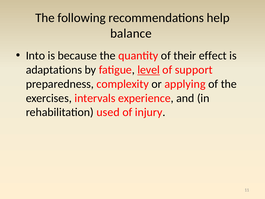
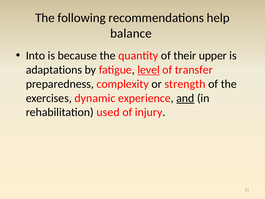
effect: effect -> upper (213, 56)
support: support -> transfer (194, 70)
applying: applying -> strength (185, 84)
intervals: intervals -> dynamic (95, 98)
and underline: none -> present (185, 98)
